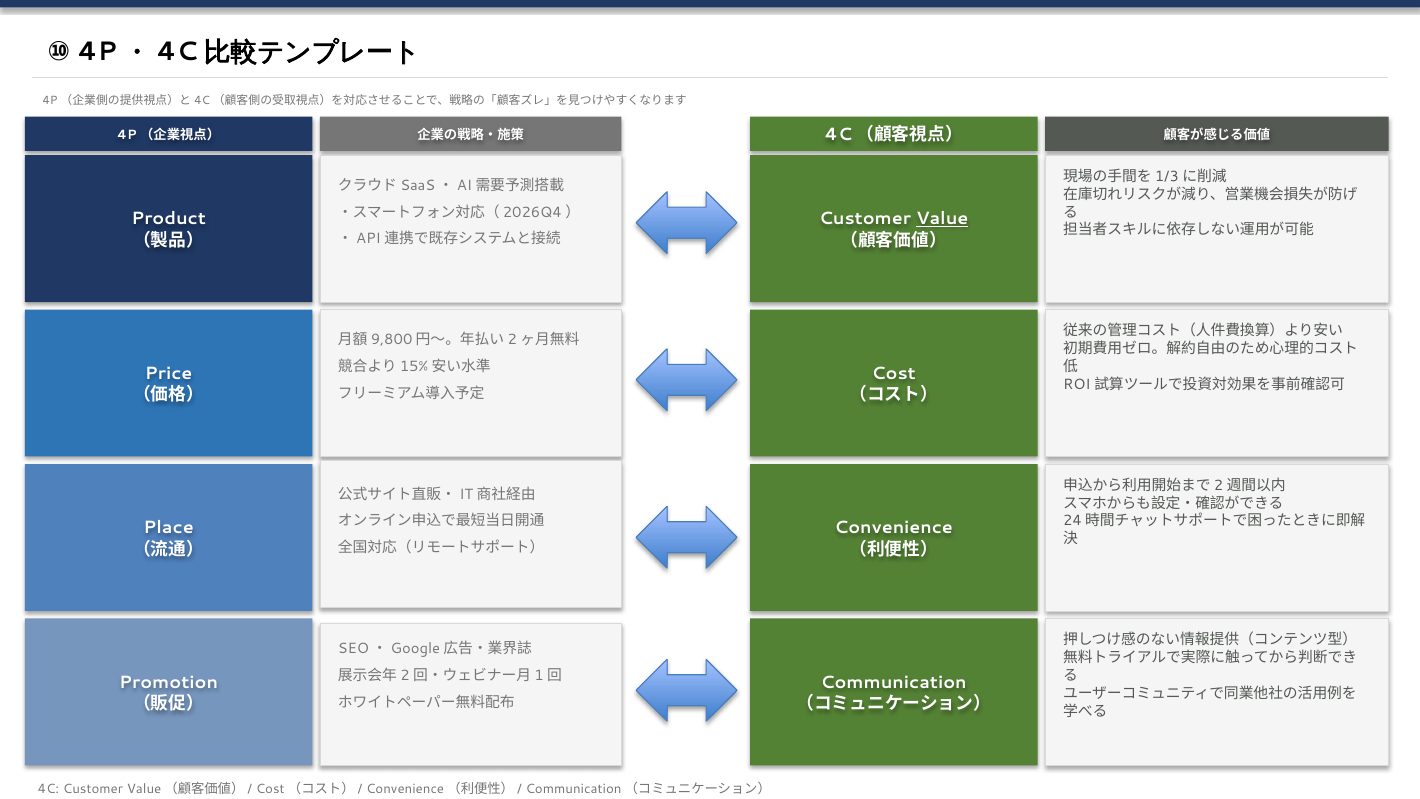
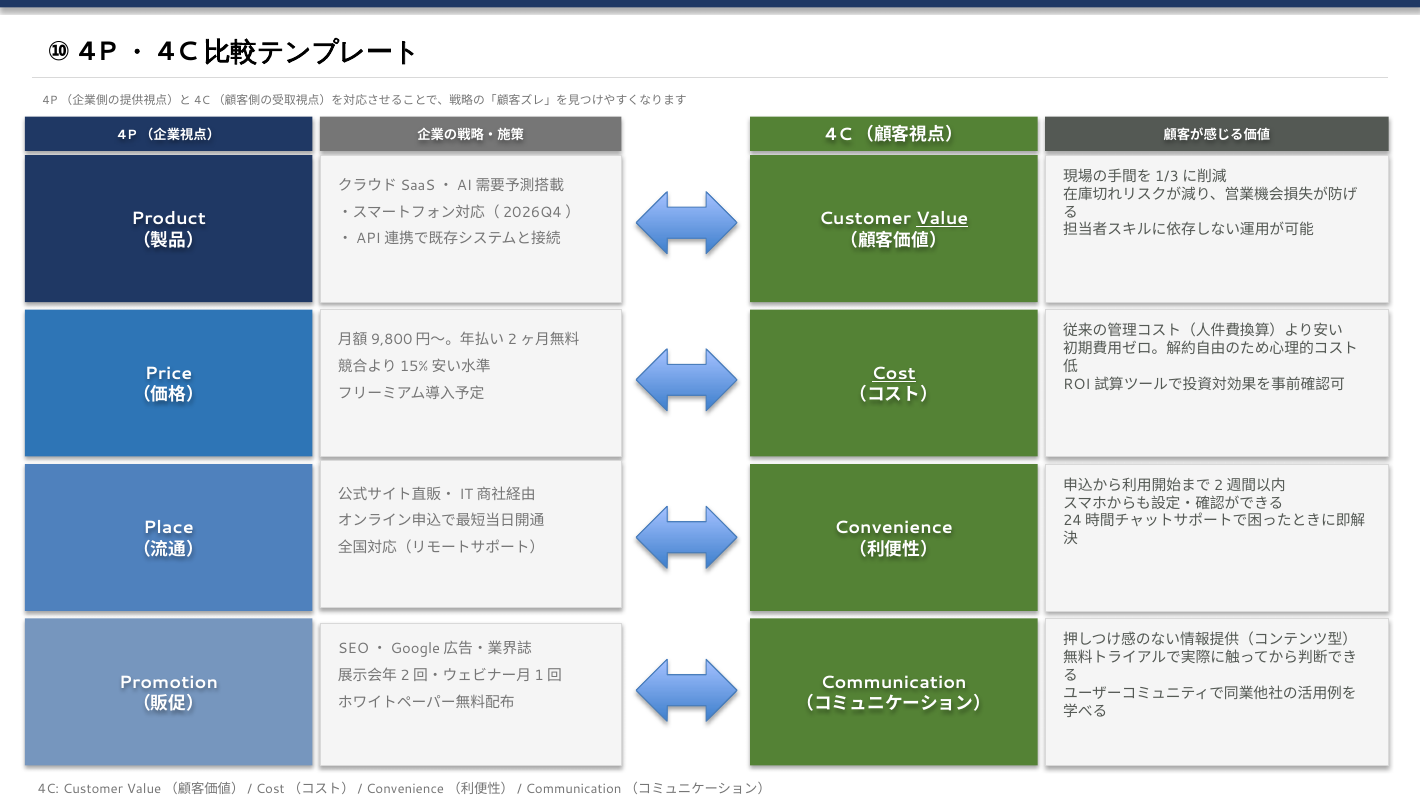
Cost underline: none -> present (894, 374)
